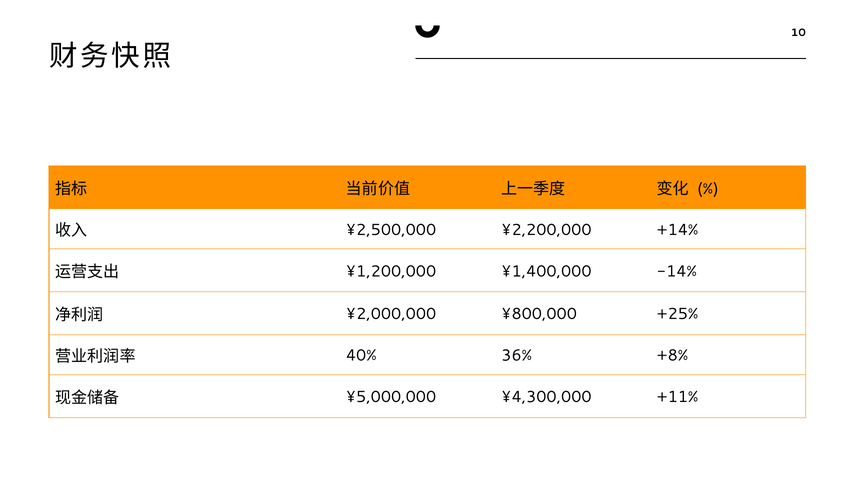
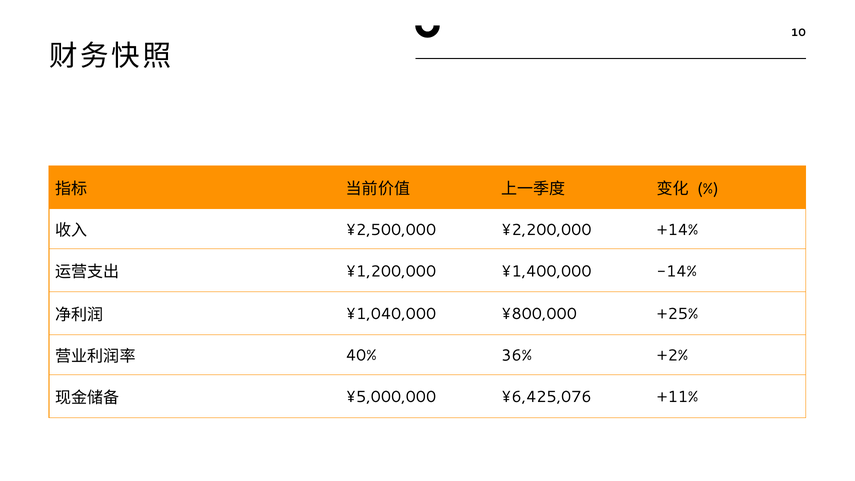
¥2,000,000: ¥2,000,000 -> ¥1,040,000 (391, 314)
+8%: +8% -> +2% (672, 356)
¥4,300,000: ¥4,300,000 -> ¥6,425,076 (546, 397)
